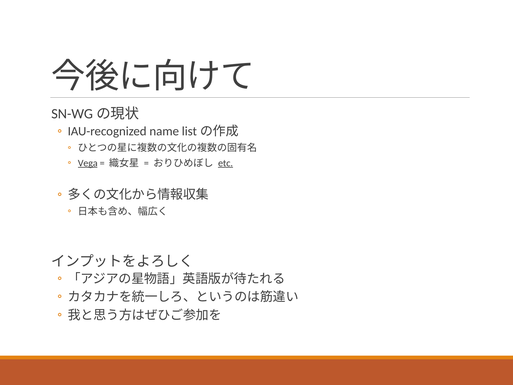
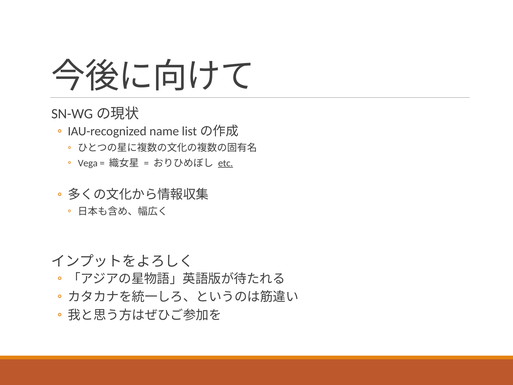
Vega underline: present -> none (88, 163)
